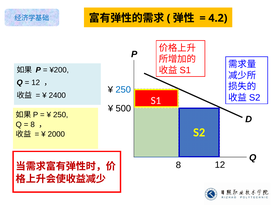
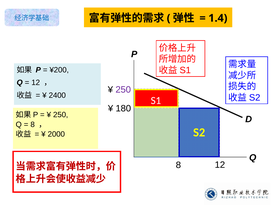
4.2: 4.2 -> 1.4 (218, 18)
250 colour: blue -> purple (123, 90)
500: 500 -> 180 (123, 108)
